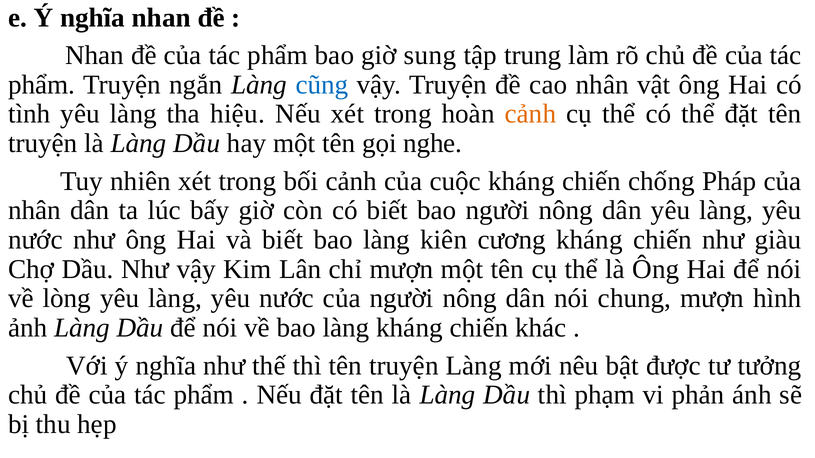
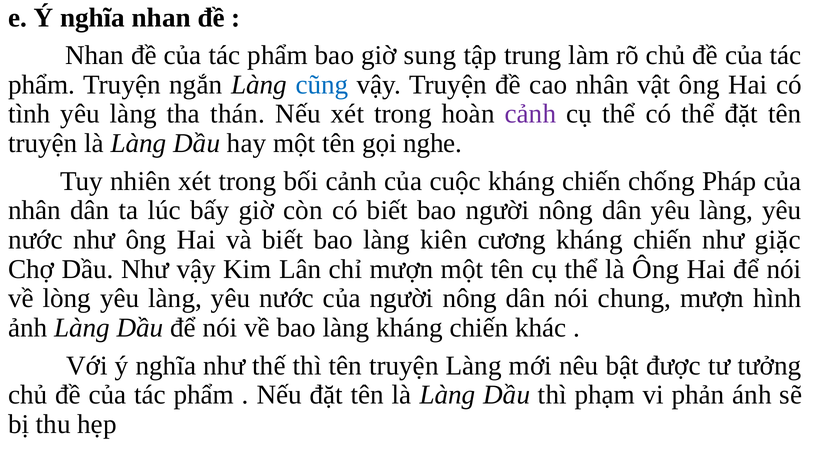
hiệu: hiệu -> thán (238, 114)
cảnh colour: orange -> purple (530, 114)
giàu: giàu -> giặc (778, 240)
